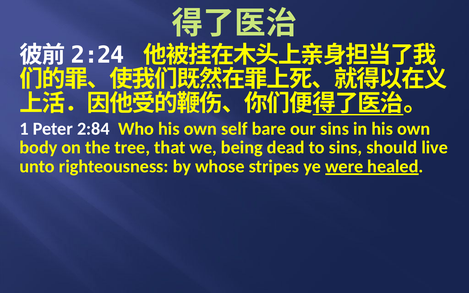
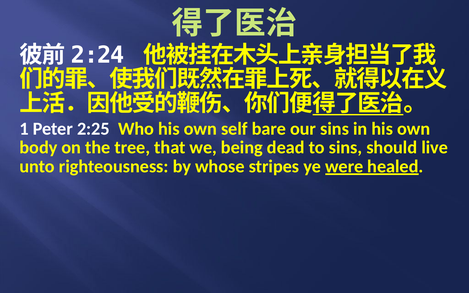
2:84: 2:84 -> 2:25 (93, 129)
